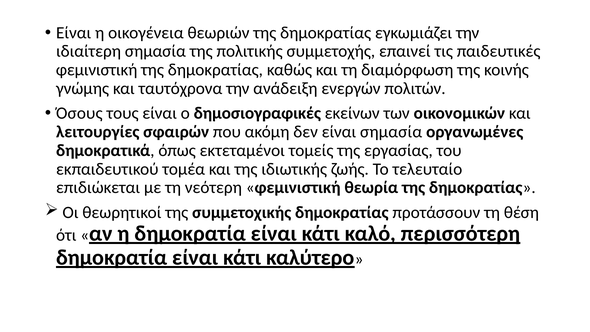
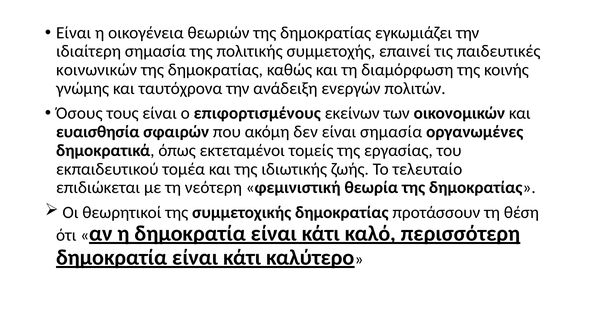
φεμινιστική: φεμινιστική -> κοινωνικών (97, 70)
δημοσιογραφικές: δημοσιογραφικές -> επιφορτισμένους (257, 113)
λειτουργίες: λειτουργίες -> ευαισθησία (98, 132)
